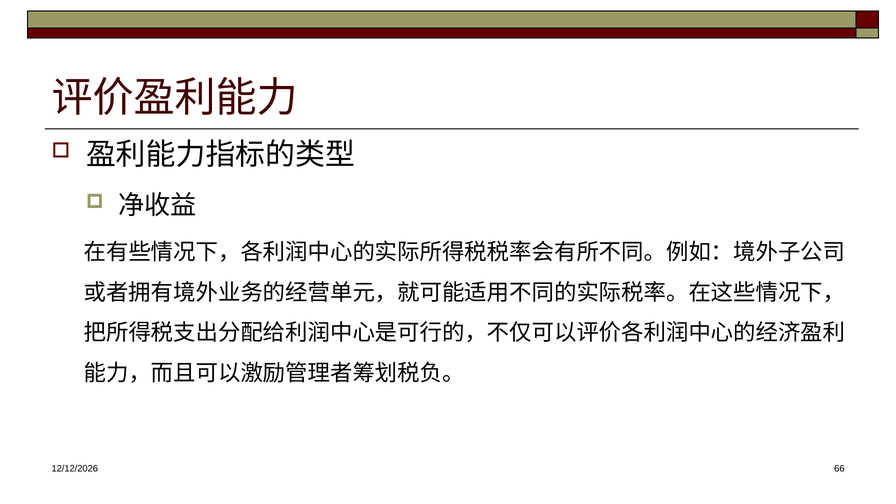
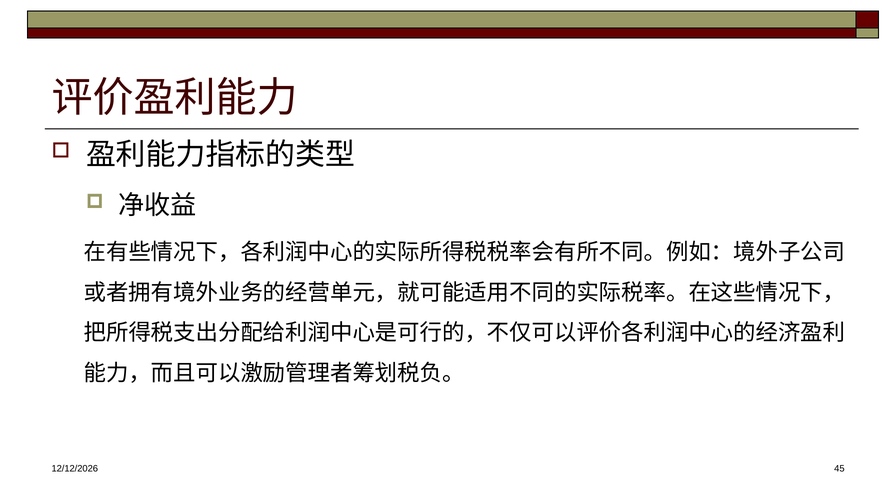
66: 66 -> 45 (839, 469)
